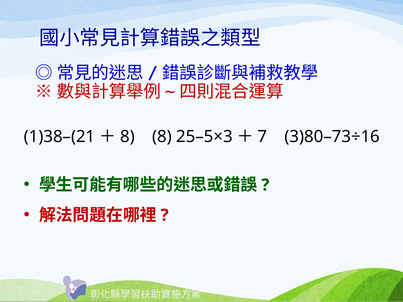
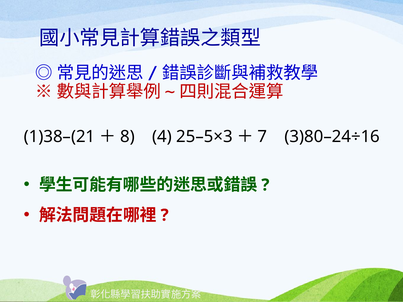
8: 8 -> 4 (162, 137)
3)80–73÷16: 3)80–73÷16 -> 3)80–24÷16 (332, 137)
